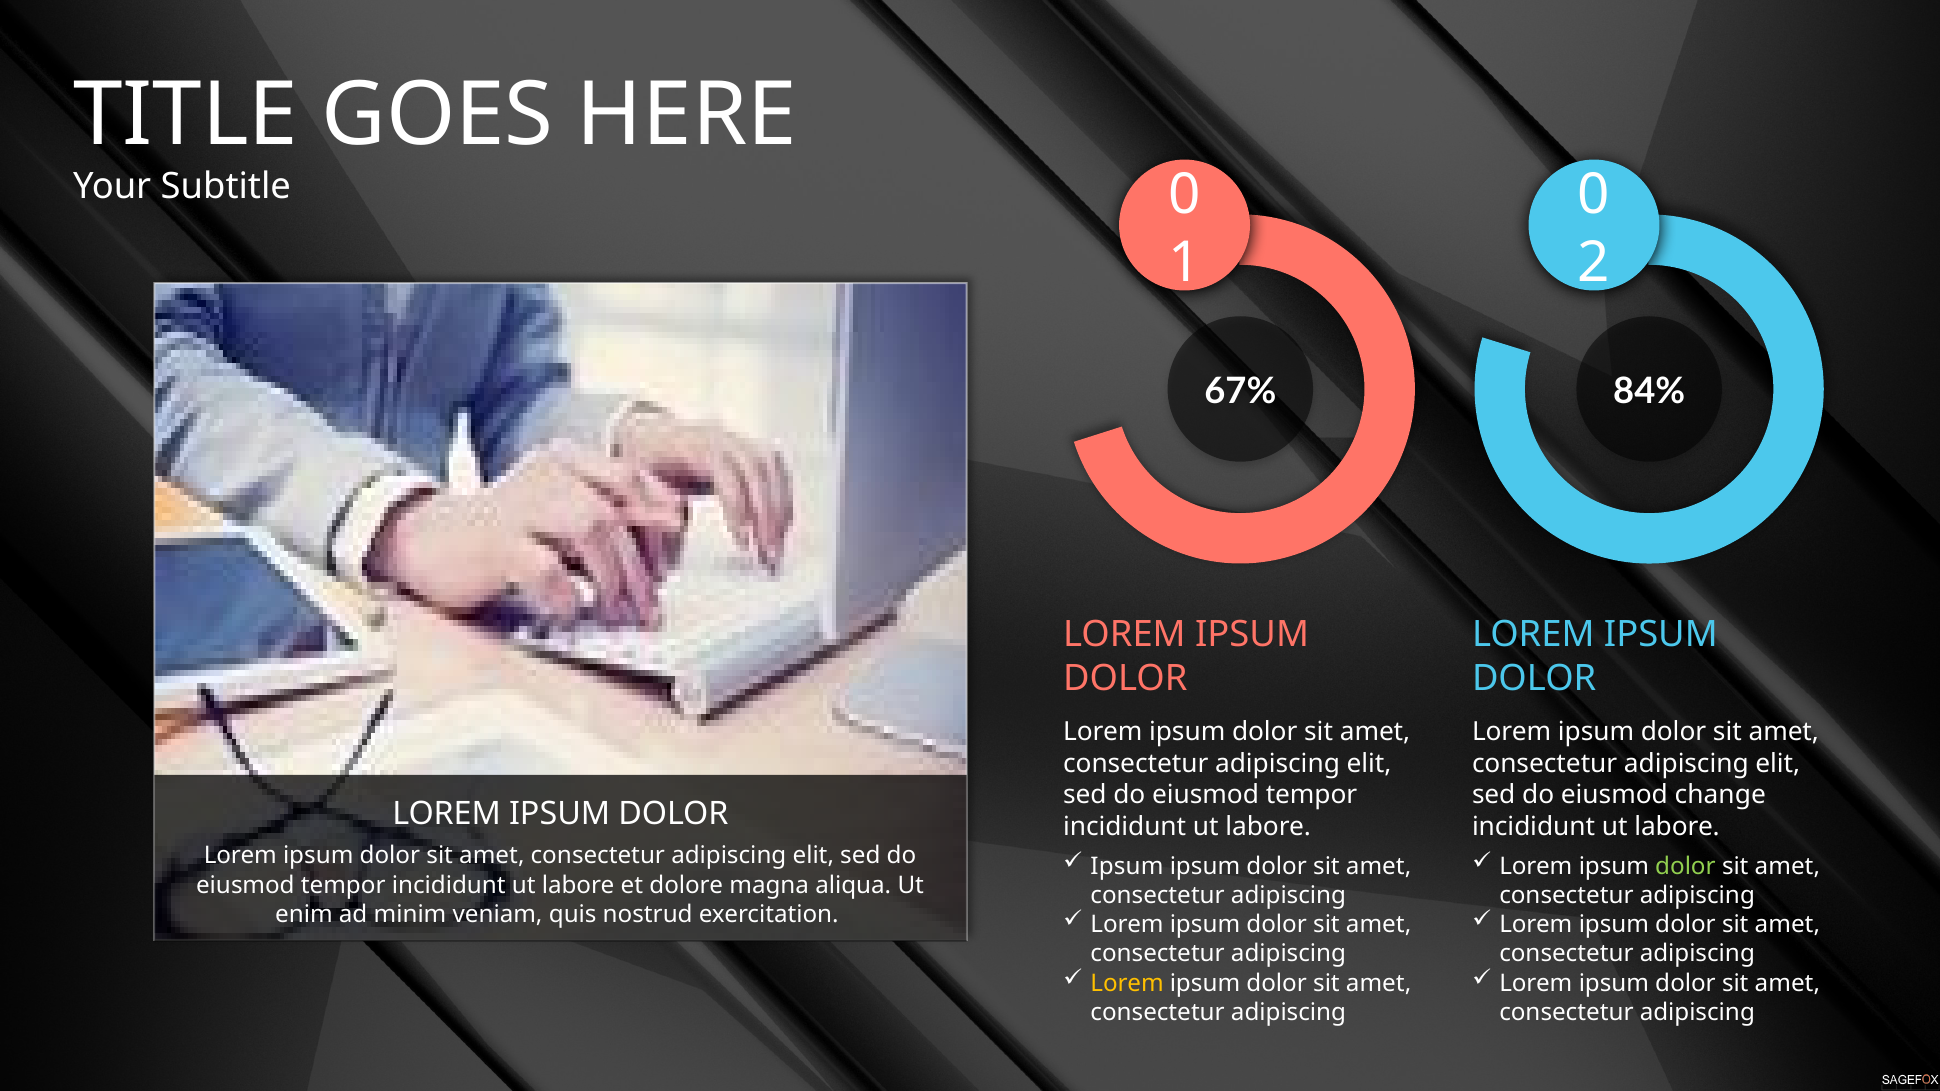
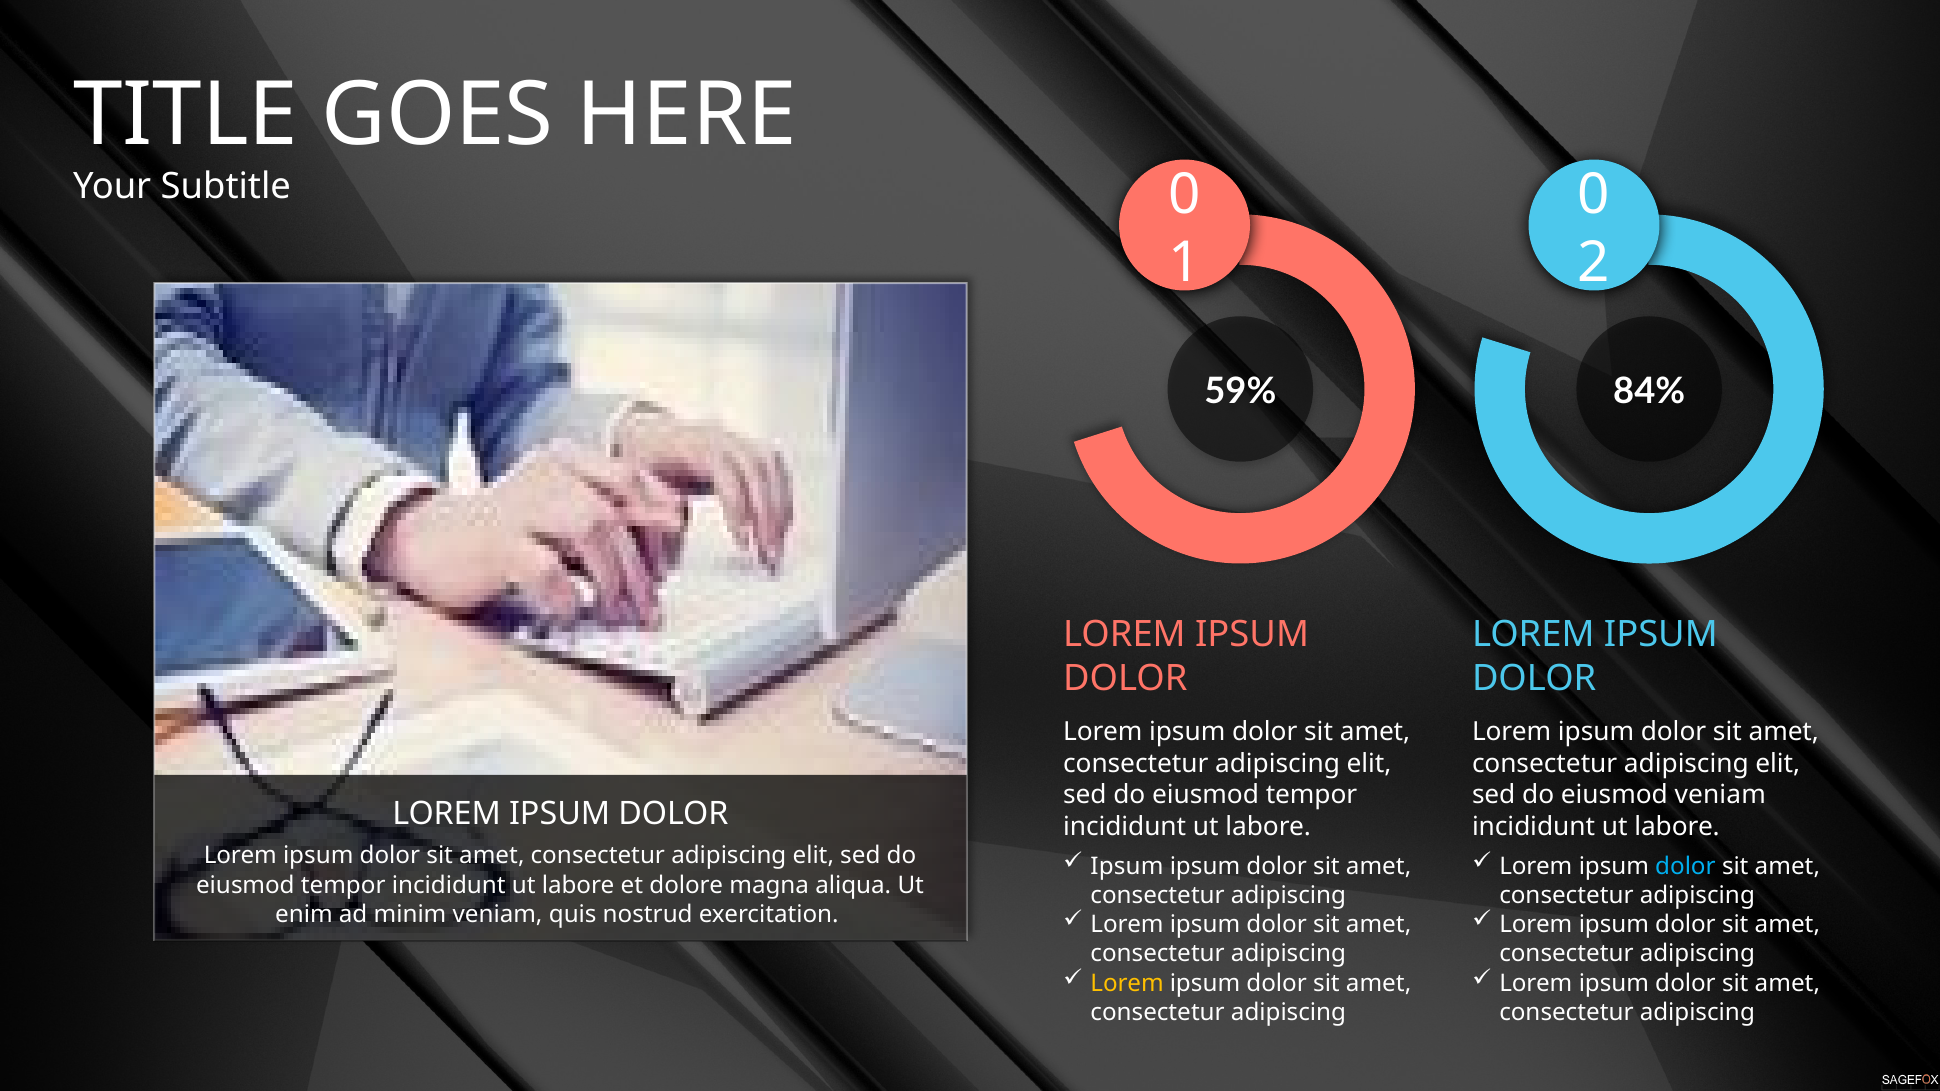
67%: 67% -> 59% (1240, 392)
eiusmod change: change -> veniam (1720, 795)
dolor colour: light green -> light blue (1685, 867)
